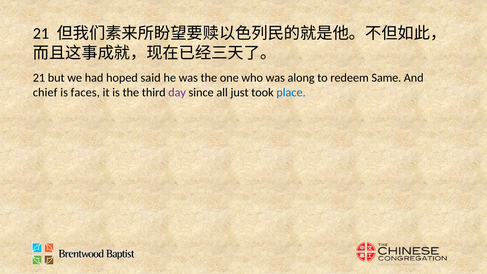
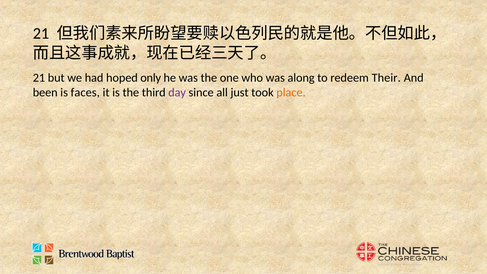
said: said -> only (151, 78)
Same: Same -> Their (386, 78)
chief: chief -> been (45, 93)
place colour: blue -> orange (291, 93)
